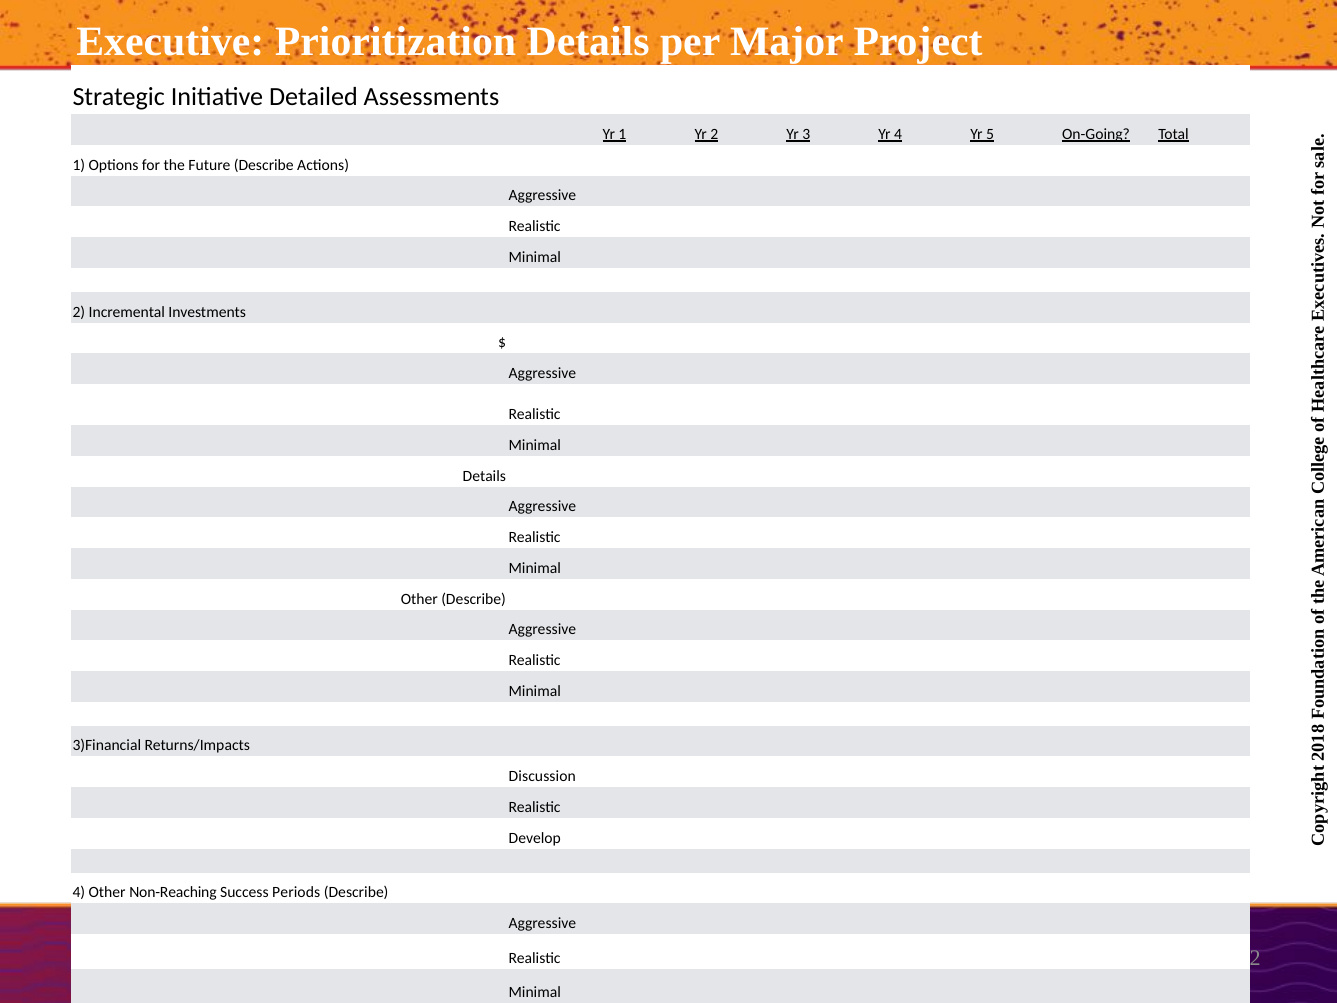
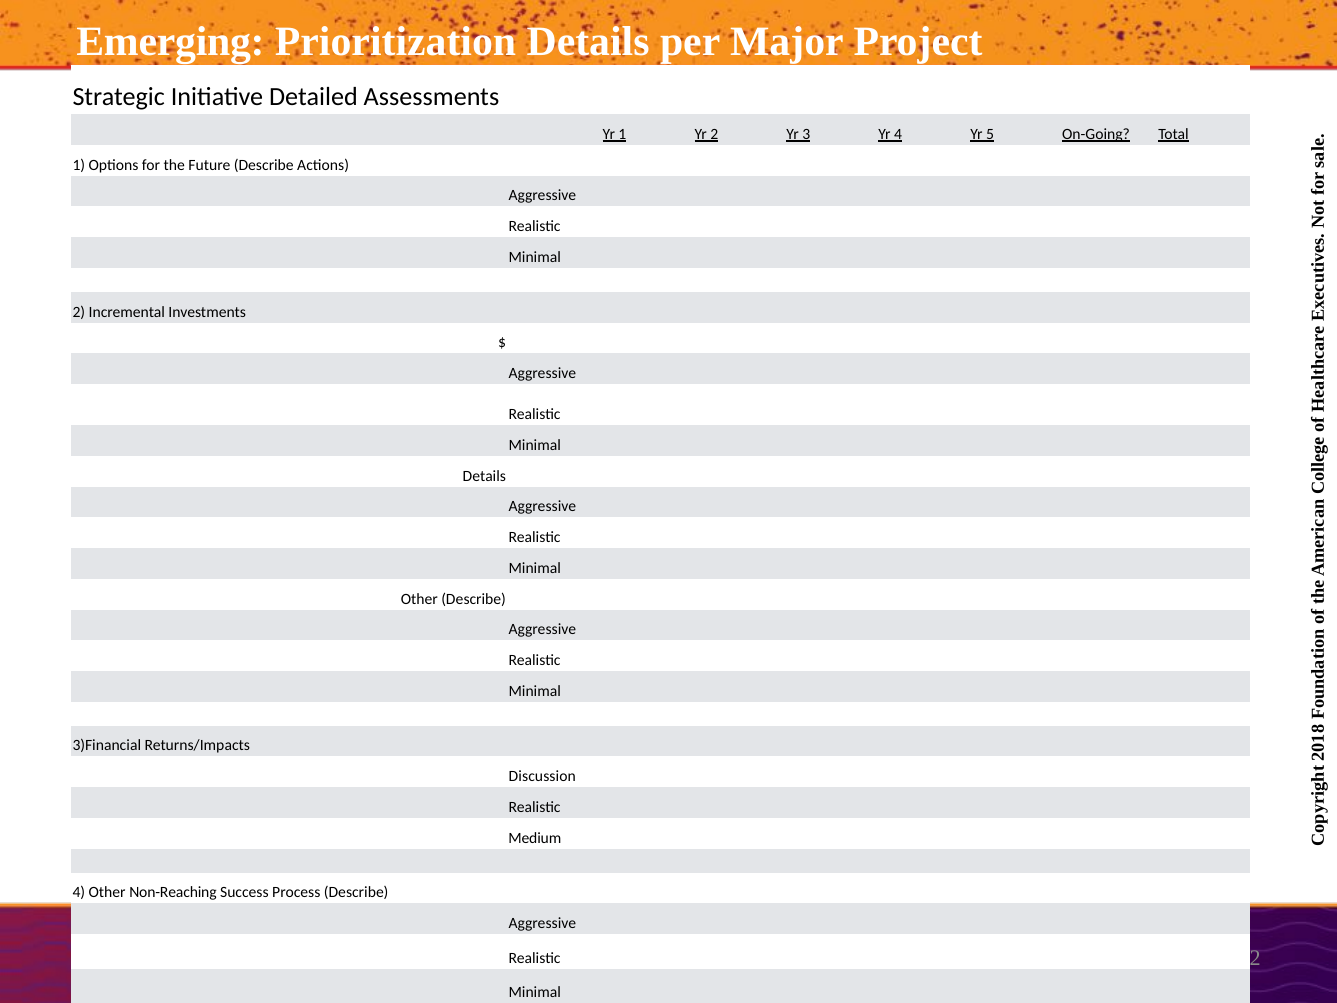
Executive: Executive -> Emerging (171, 42)
Develop: Develop -> Medium (535, 838)
Periods: Periods -> Process (296, 892)
